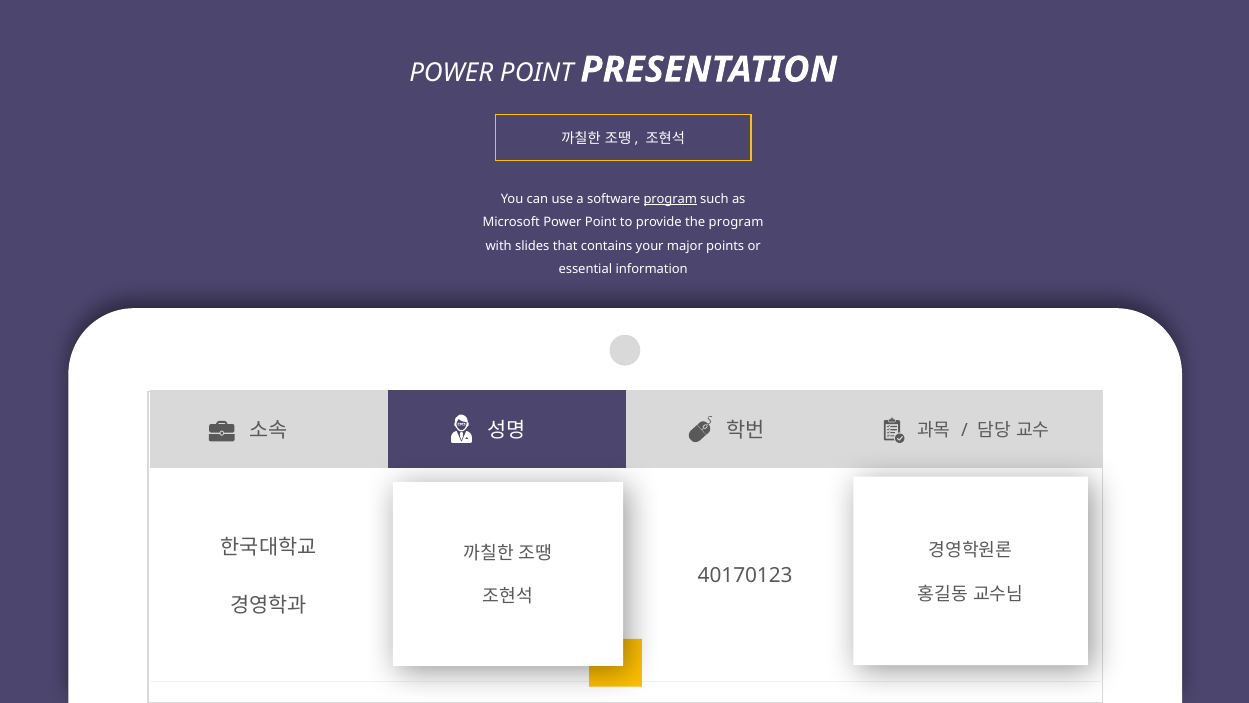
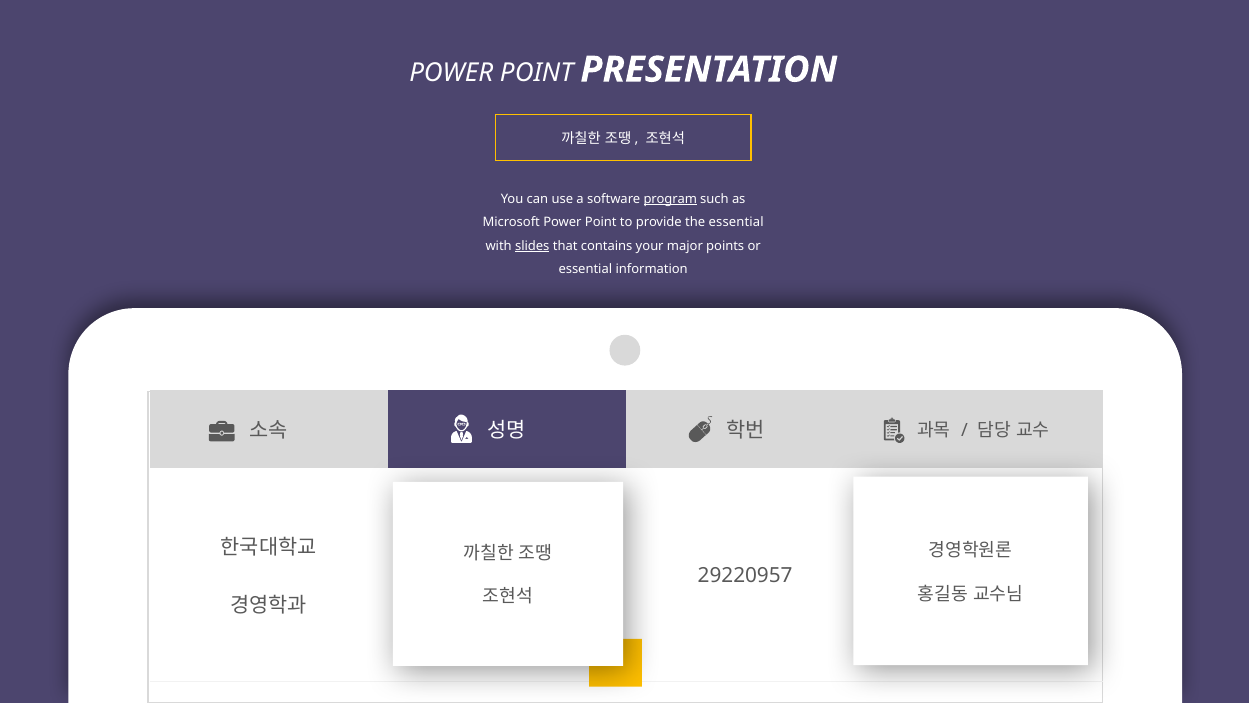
the program: program -> essential (736, 222)
slides underline: none -> present (532, 246)
40170123: 40170123 -> 29220957 (745, 575)
